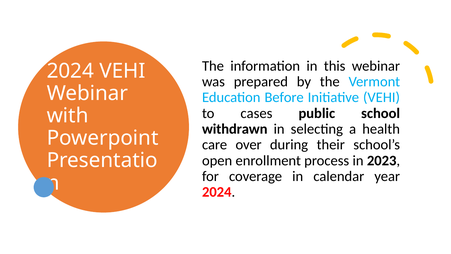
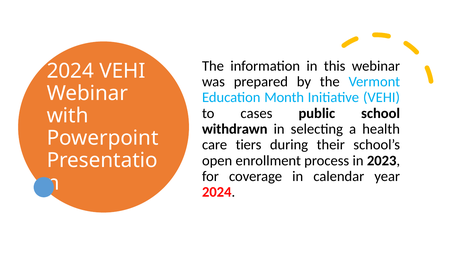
Before: Before -> Month (284, 97)
over: over -> tiers (249, 145)
